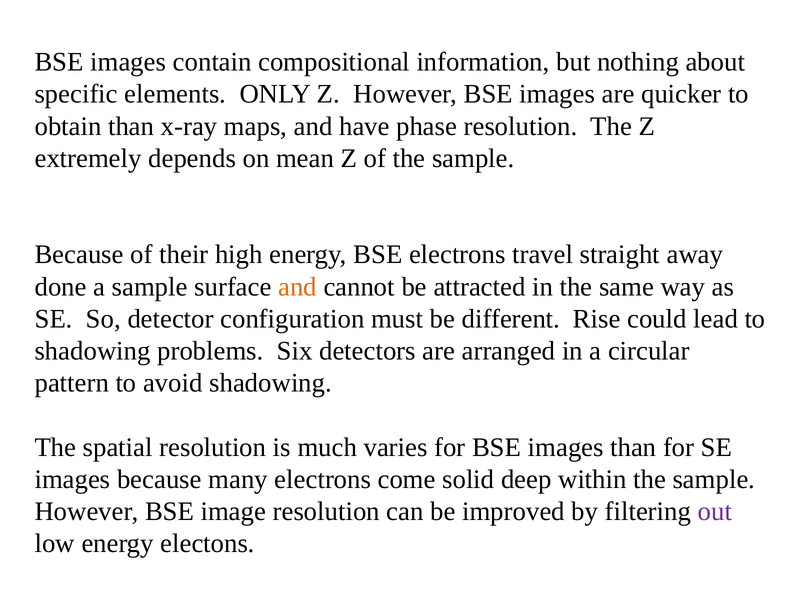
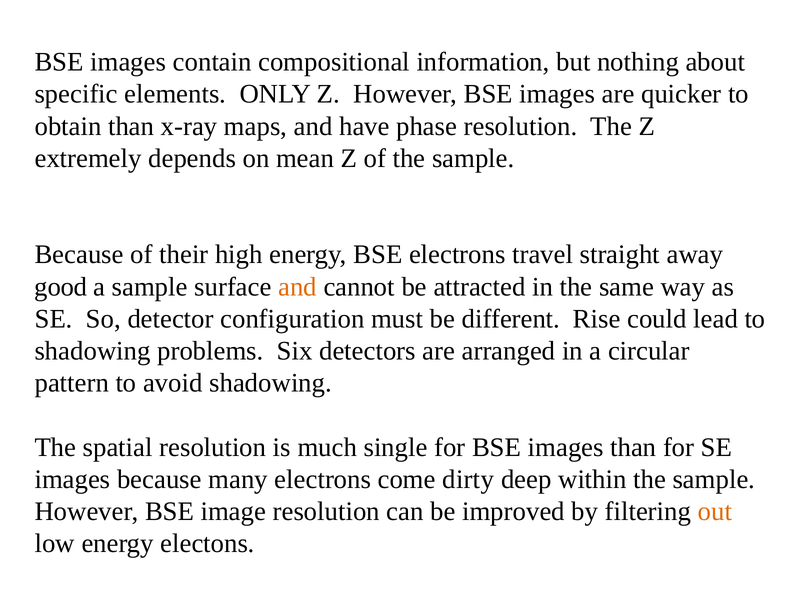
done: done -> good (61, 287)
varies: varies -> single (396, 447)
solid: solid -> dirty (468, 480)
out colour: purple -> orange (715, 512)
